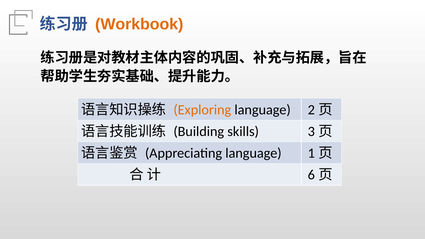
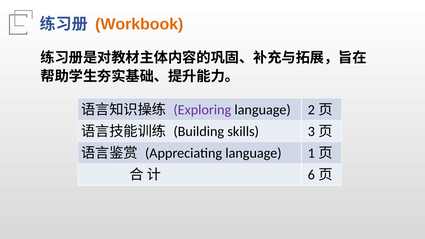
Exploring colour: orange -> purple (202, 110)
